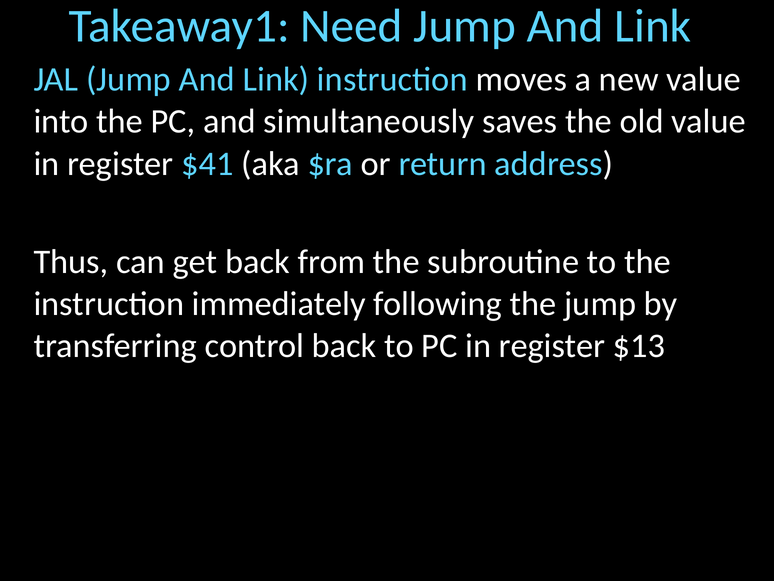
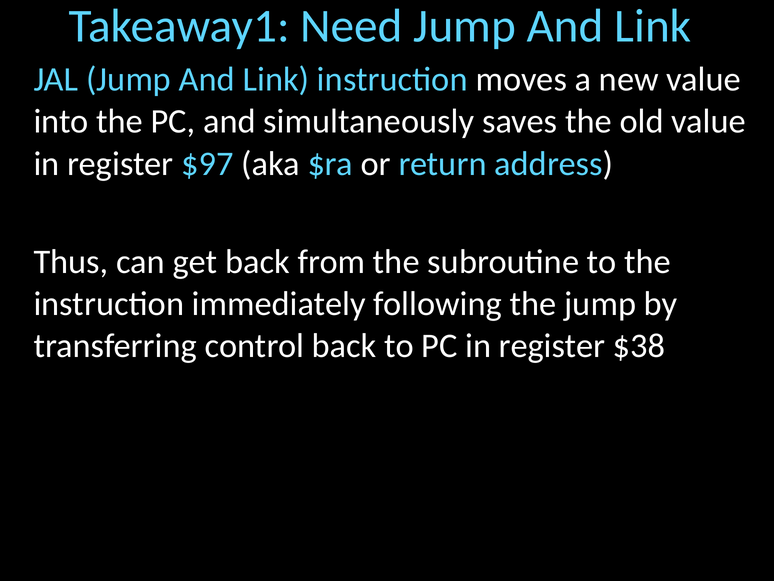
$41: $41 -> $97 (207, 164)
$13: $13 -> $38 (639, 346)
